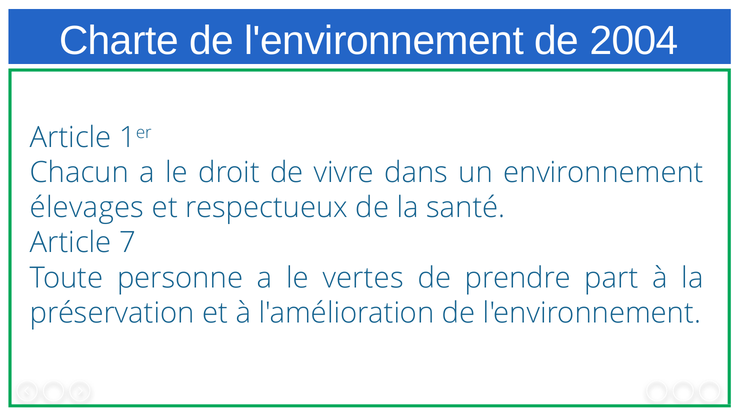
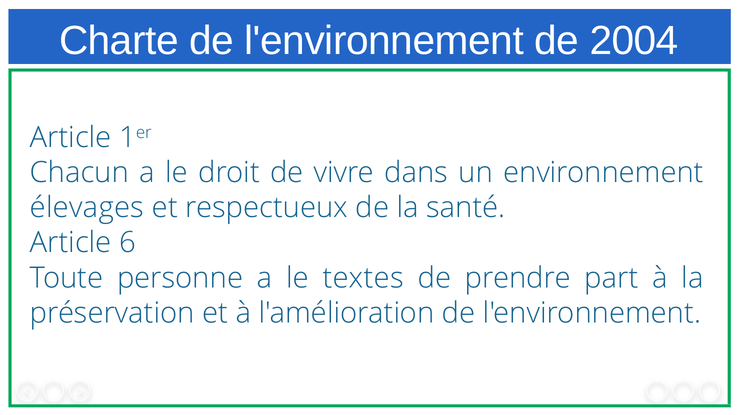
7: 7 -> 6 (128, 243)
vertes: vertes -> textes (363, 278)
